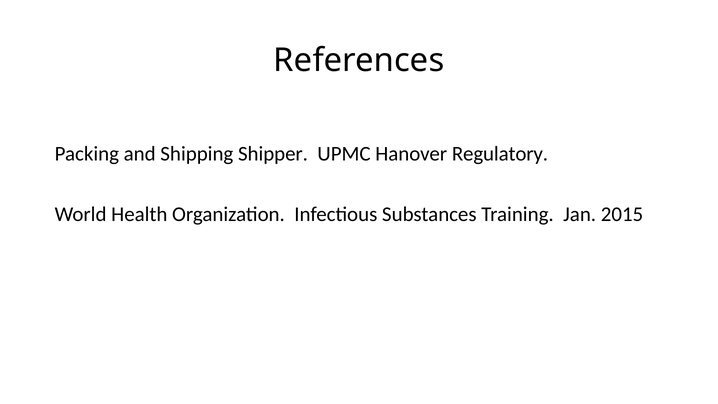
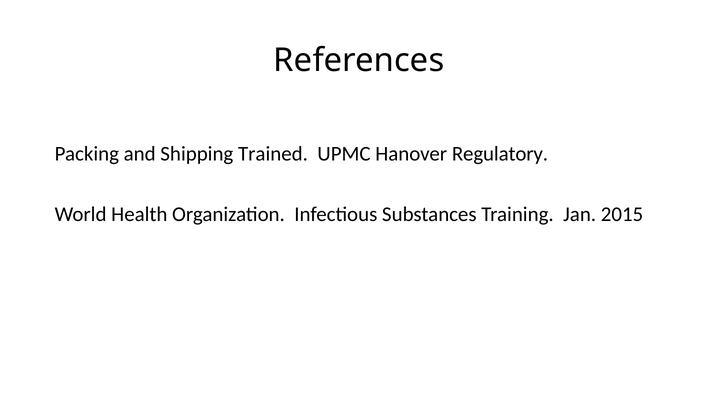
Shipper: Shipper -> Trained (273, 154)
